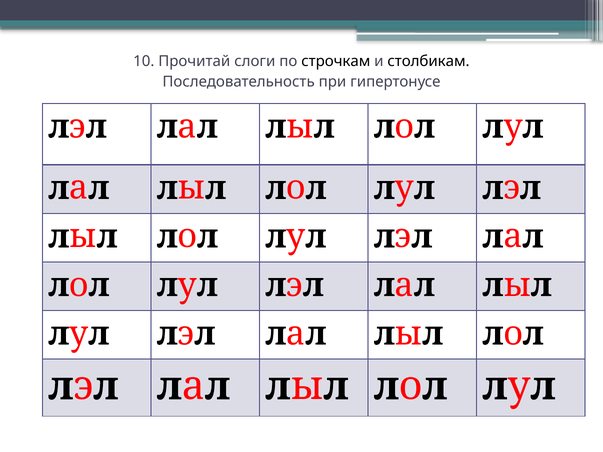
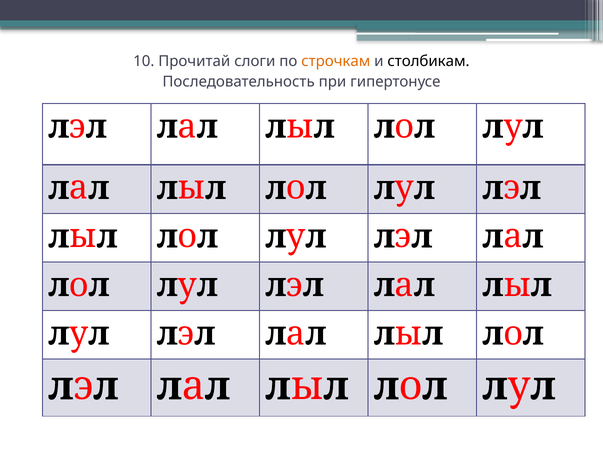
строчкам colour: black -> orange (336, 61)
